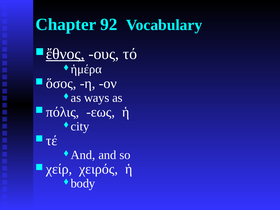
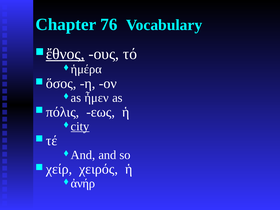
92: 92 -> 76 (109, 25)
ways: ways -> ἦμεν (97, 98)
city underline: none -> present (80, 126)
body: body -> ἀνήρ (83, 183)
